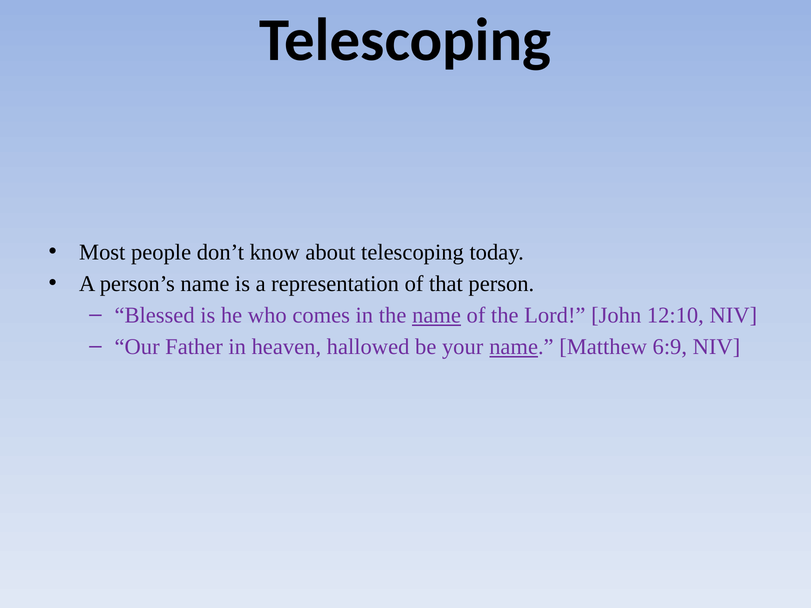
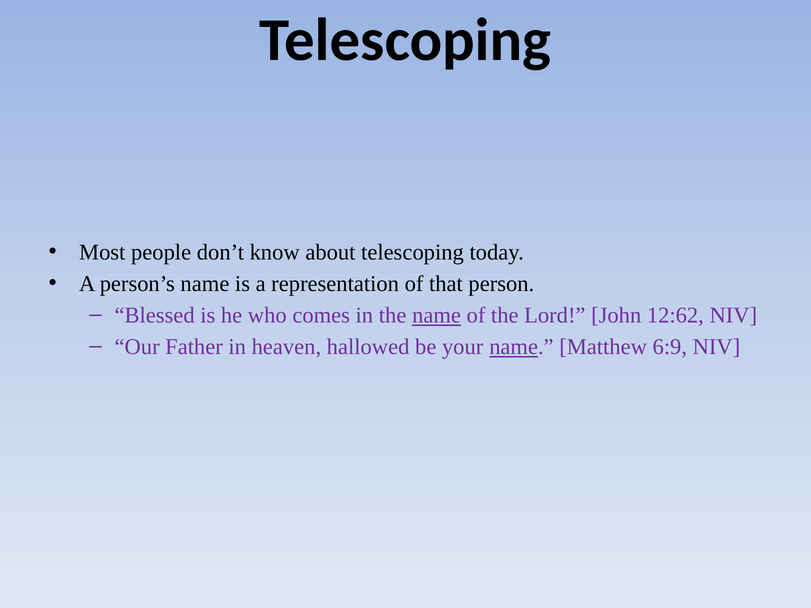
12:10: 12:10 -> 12:62 (675, 315)
